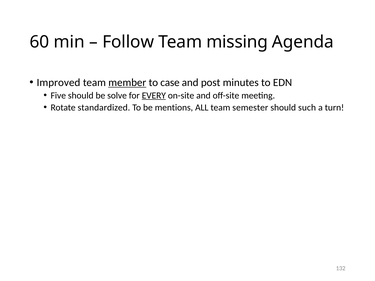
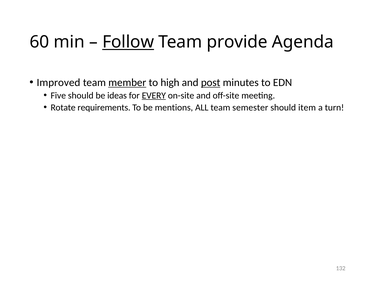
Follow underline: none -> present (128, 42)
missing: missing -> provide (237, 42)
case: case -> high (170, 83)
post underline: none -> present (211, 83)
solve: solve -> ideas (117, 96)
standardized: standardized -> requirements (104, 108)
such: such -> item (307, 108)
